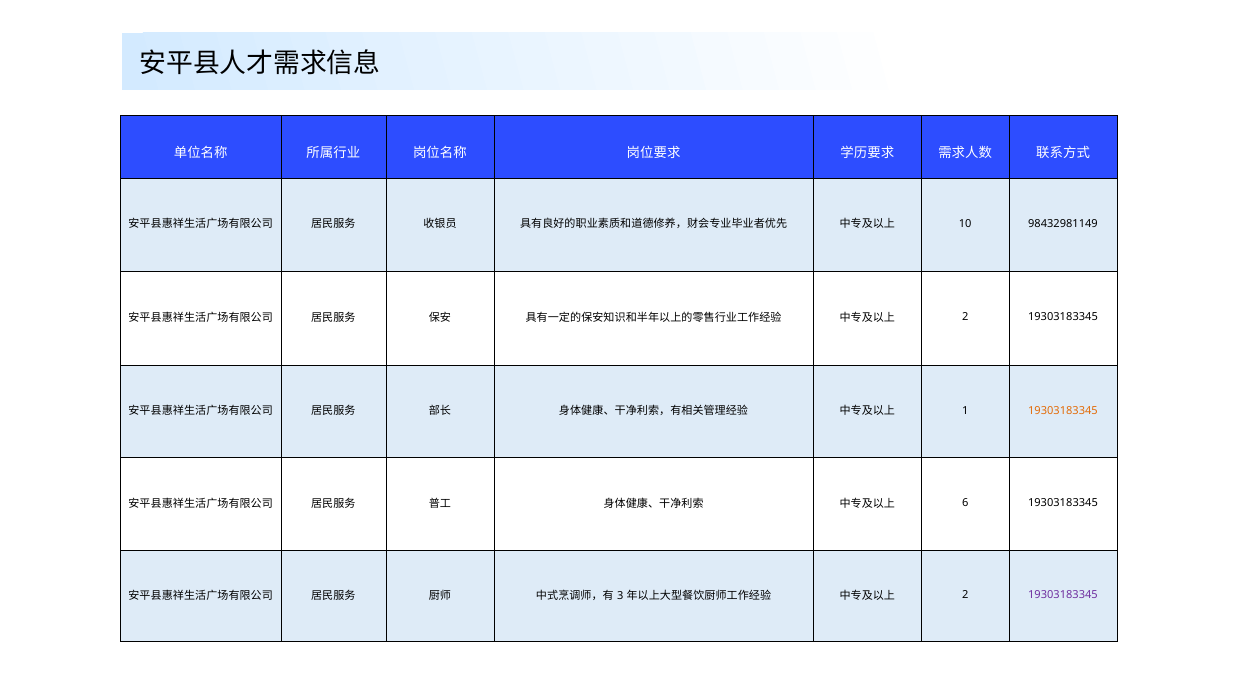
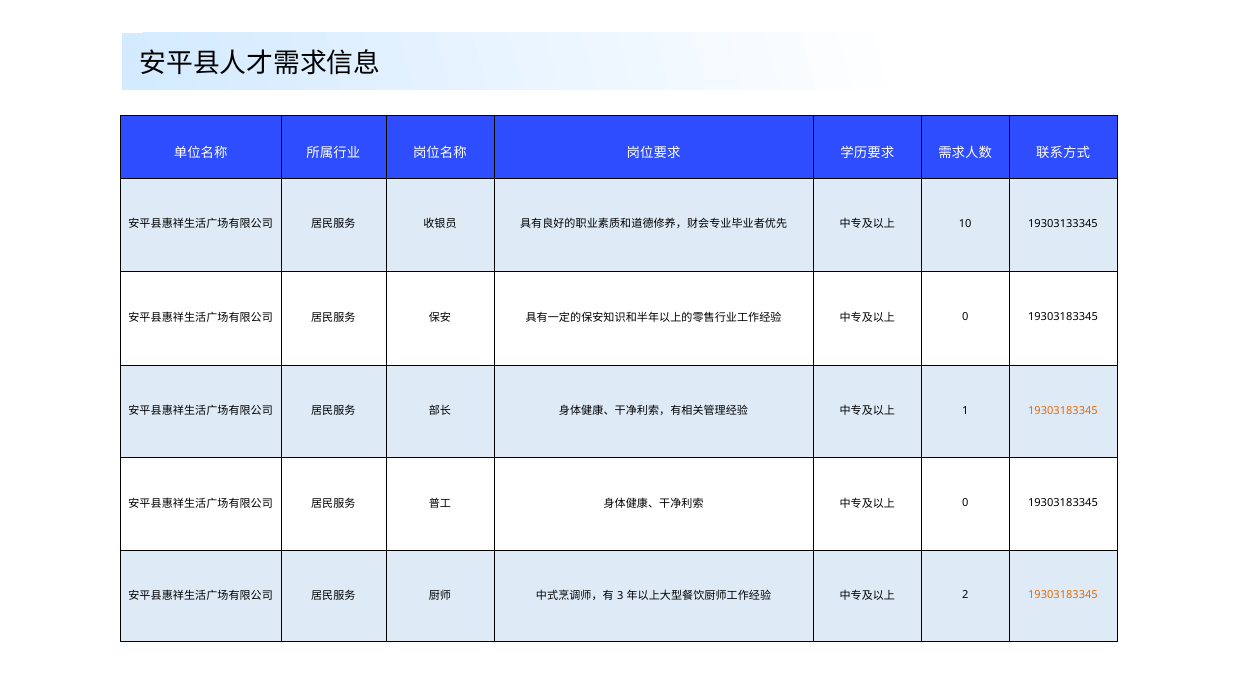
98432981149: 98432981149 -> 19303133345 (1063, 224)
2: 2 -> 0 (965, 317)
6: 6 -> 0 (965, 503)
19303183345 colour: purple -> orange (1063, 595)
